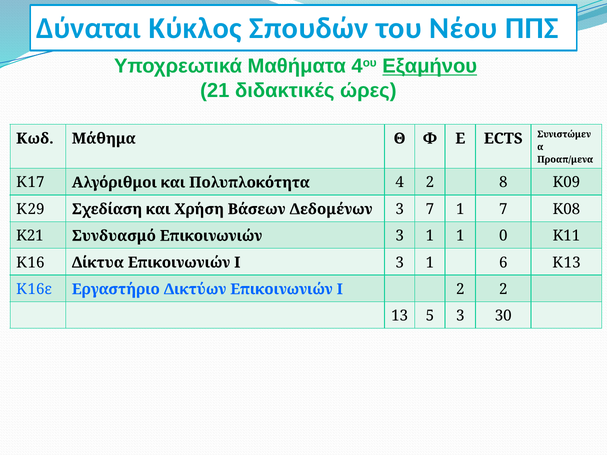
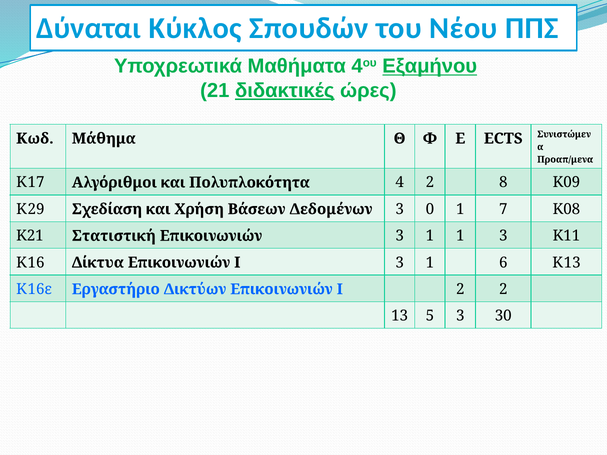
διδακτικές underline: none -> present (285, 91)
3 7: 7 -> 0 (430, 209)
Συνδυασμό: Συνδυασμό -> Στατιστική (114, 236)
1 0: 0 -> 3 (503, 236)
